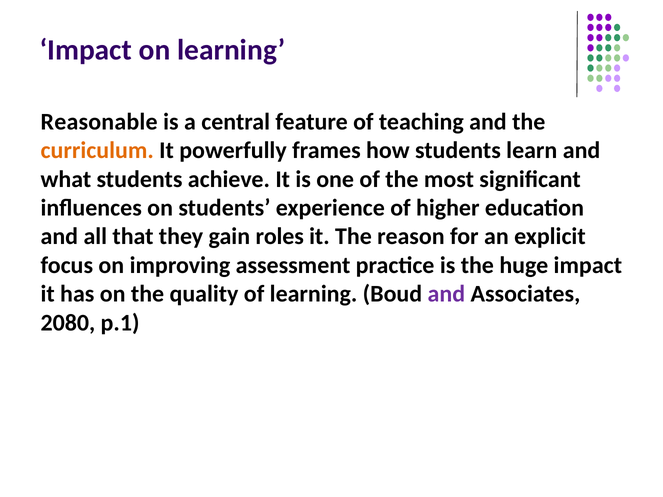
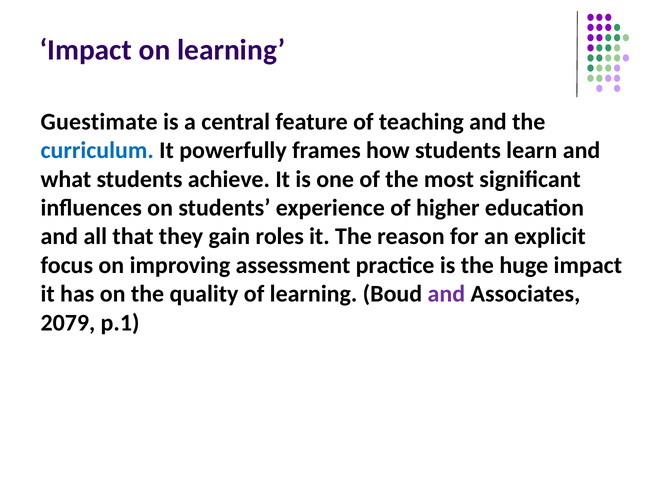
Reasonable: Reasonable -> Guestimate (99, 122)
curriculum colour: orange -> blue (97, 151)
2080: 2080 -> 2079 (68, 323)
